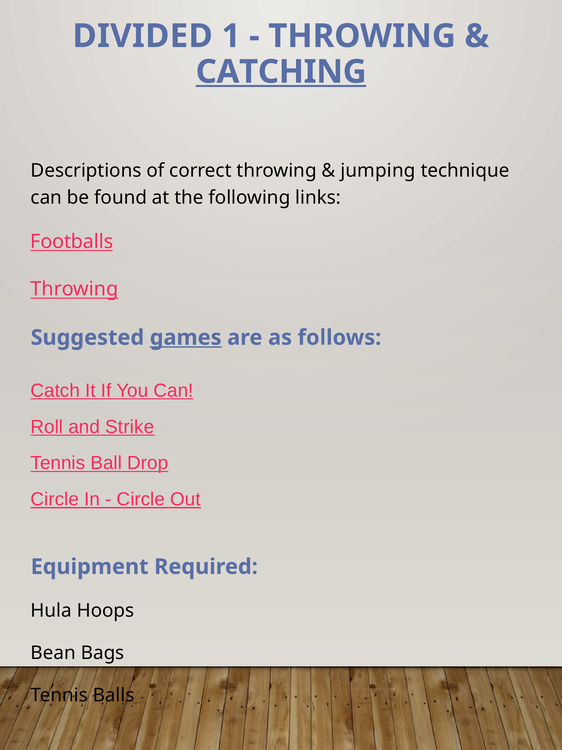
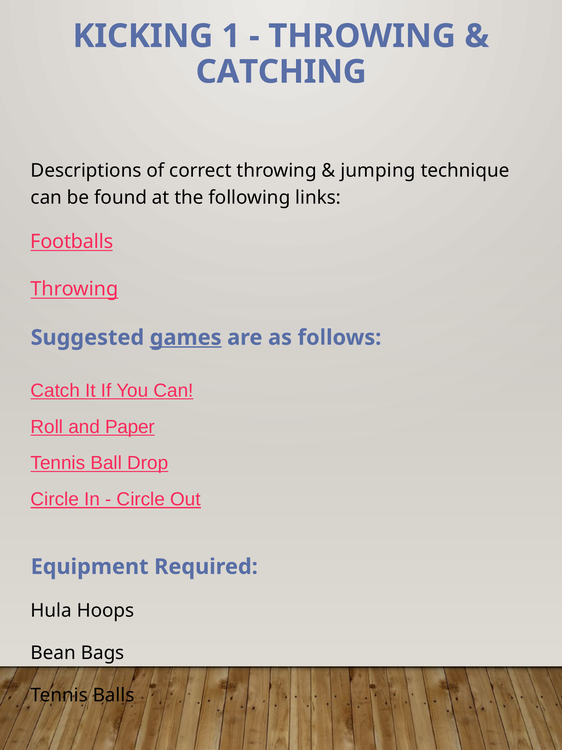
DIVIDED: DIVIDED -> KICKING (143, 36)
CATCHING underline: present -> none (281, 72)
Strike: Strike -> Paper (130, 426)
